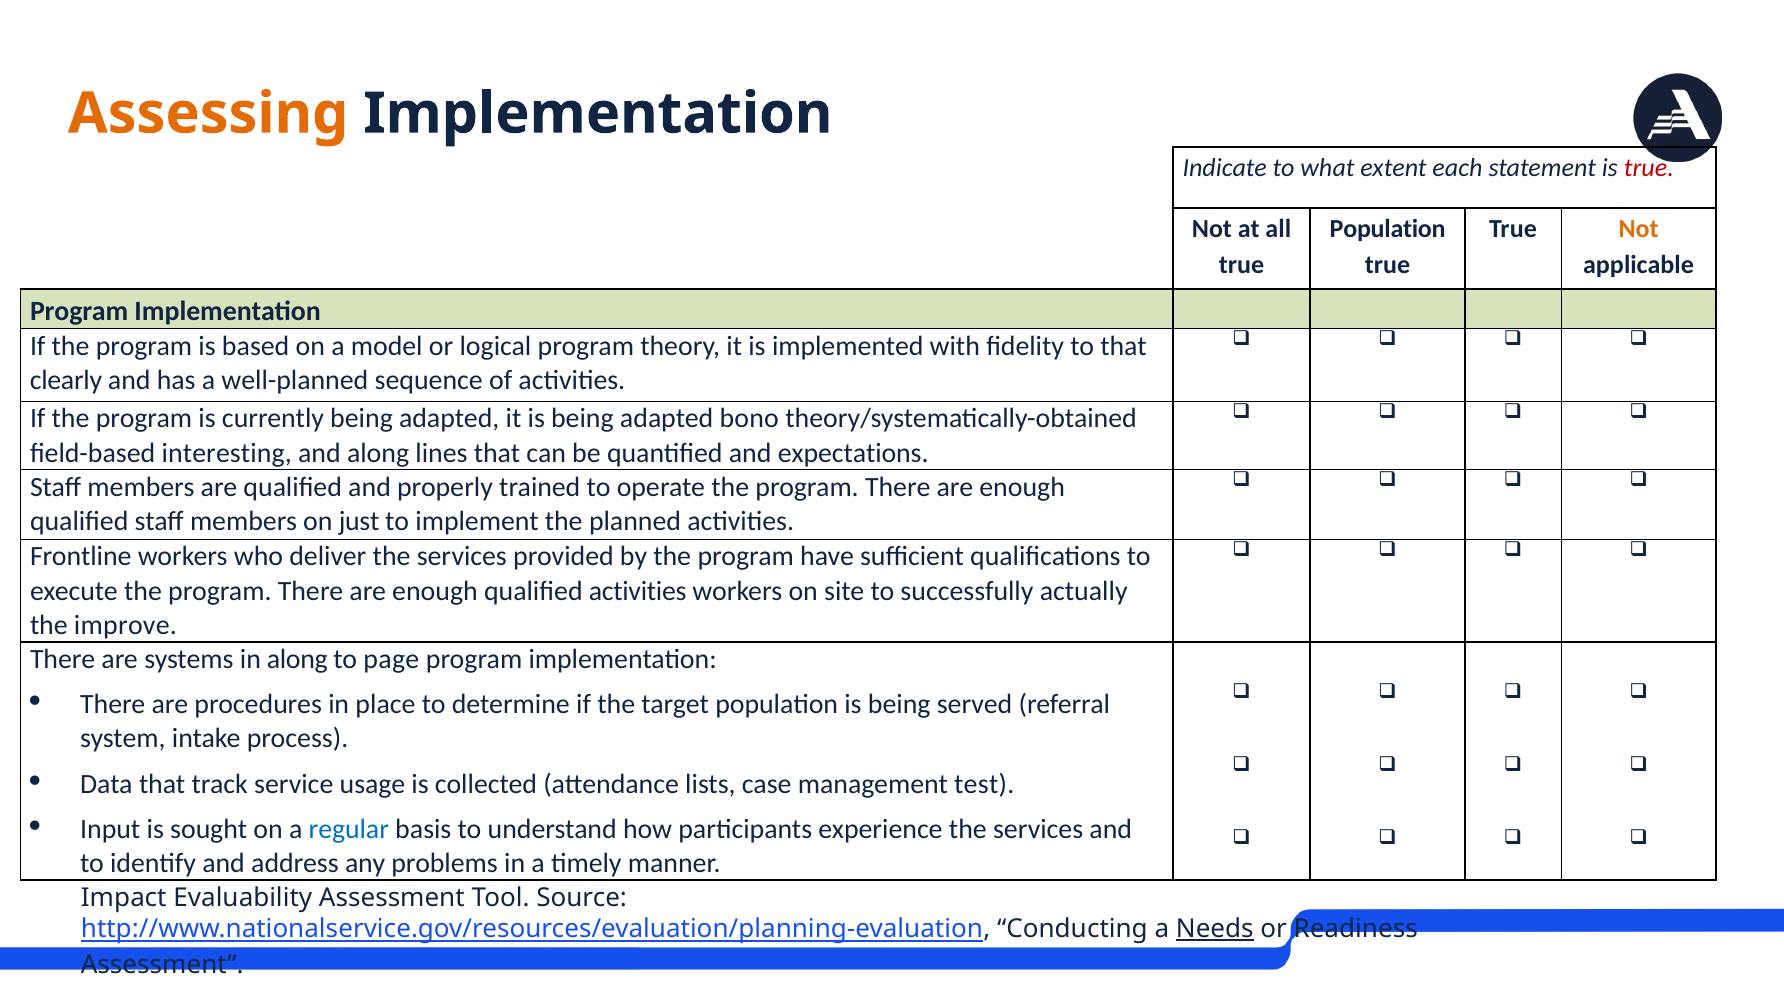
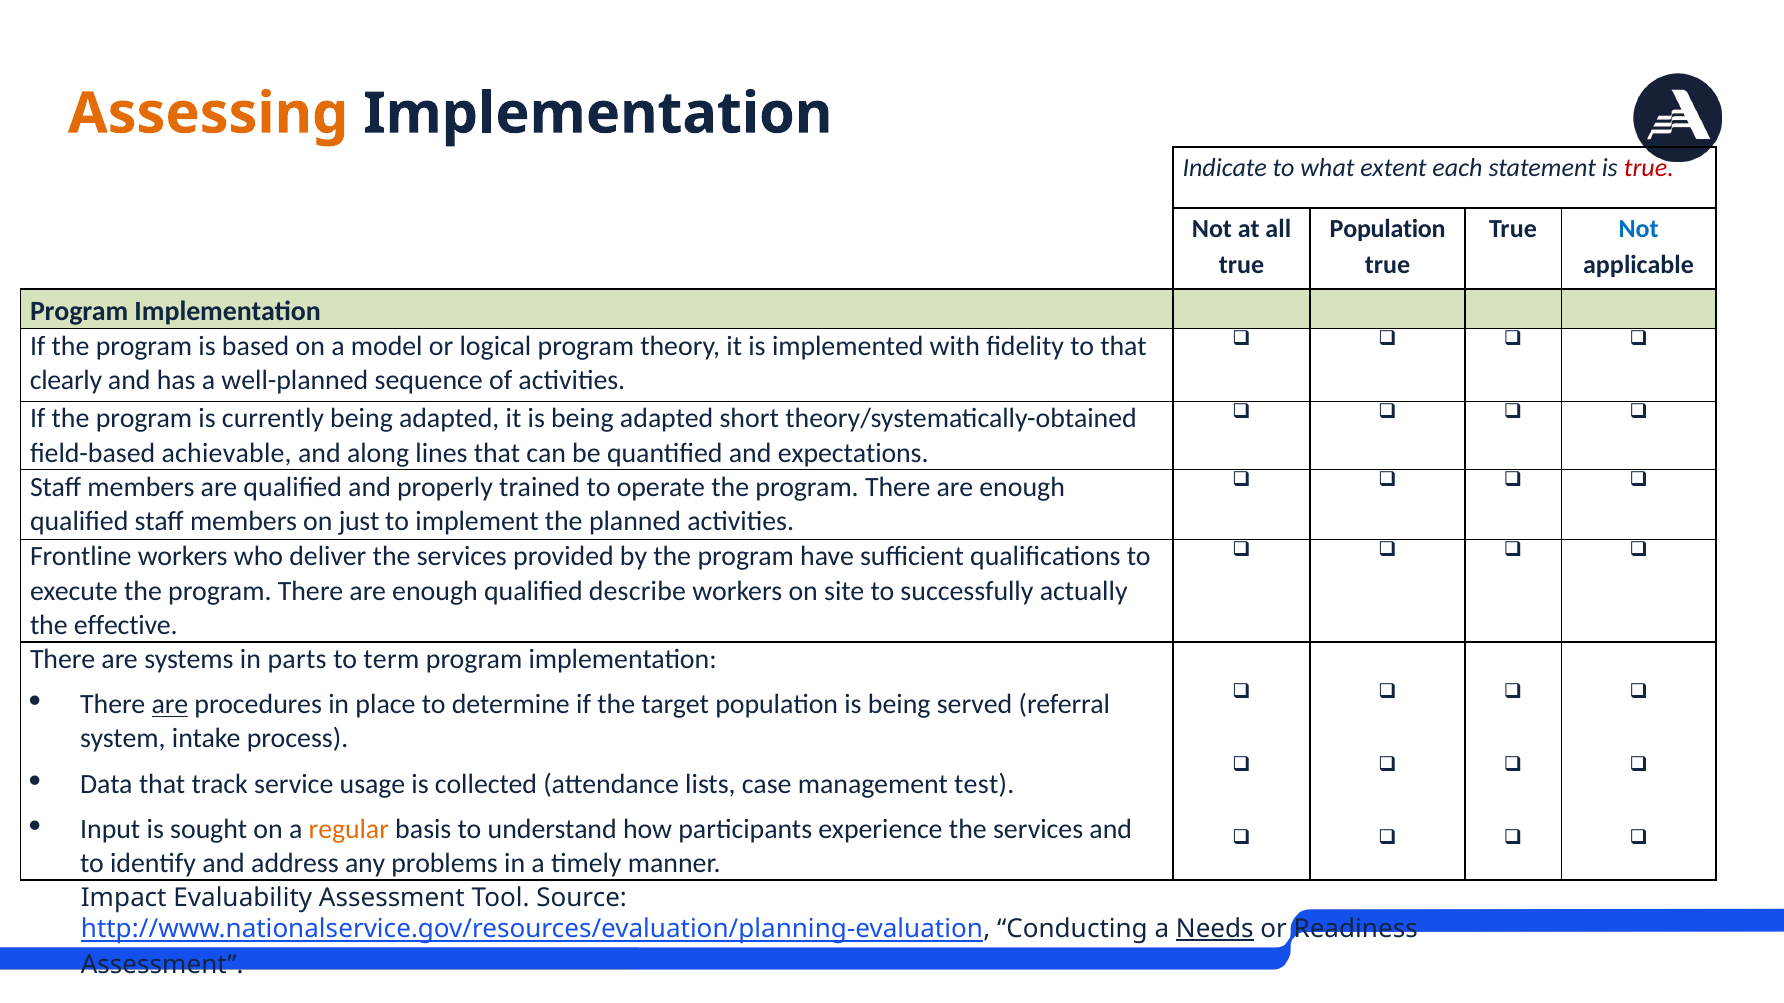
Not colour: orange -> blue (1639, 229)
bono: bono -> short (749, 419)
interesting: interesting -> achievable (227, 453)
qualified activities: activities -> describe (637, 591)
improve: improve -> effective (126, 625)
in along: along -> parts (297, 659)
page: page -> term (391, 659)
are underline: none -> present (170, 705)
regular colour: blue -> orange (349, 830)
